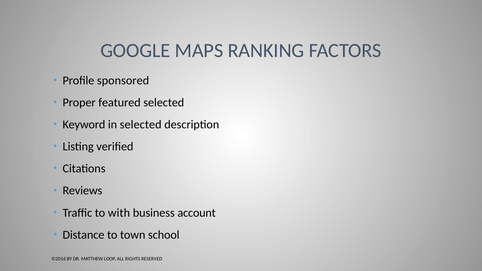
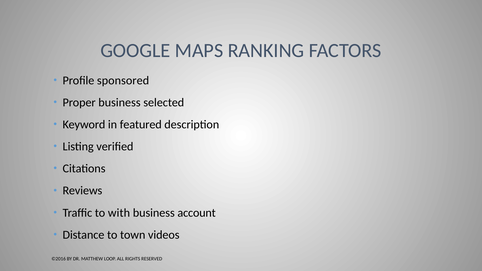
Proper featured: featured -> business (119, 103)
in selected: selected -> featured (141, 125)
school: school -> videos (164, 235)
